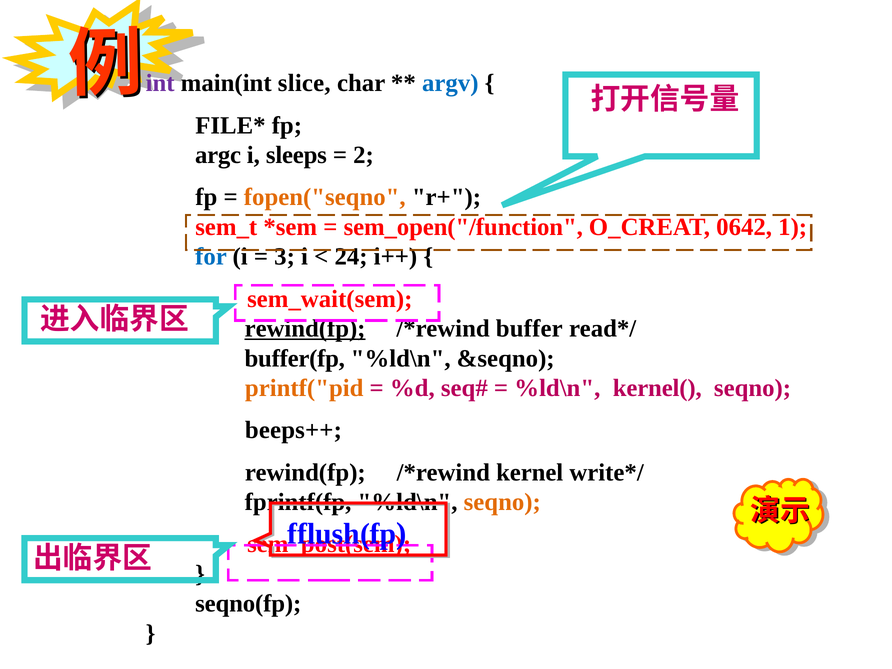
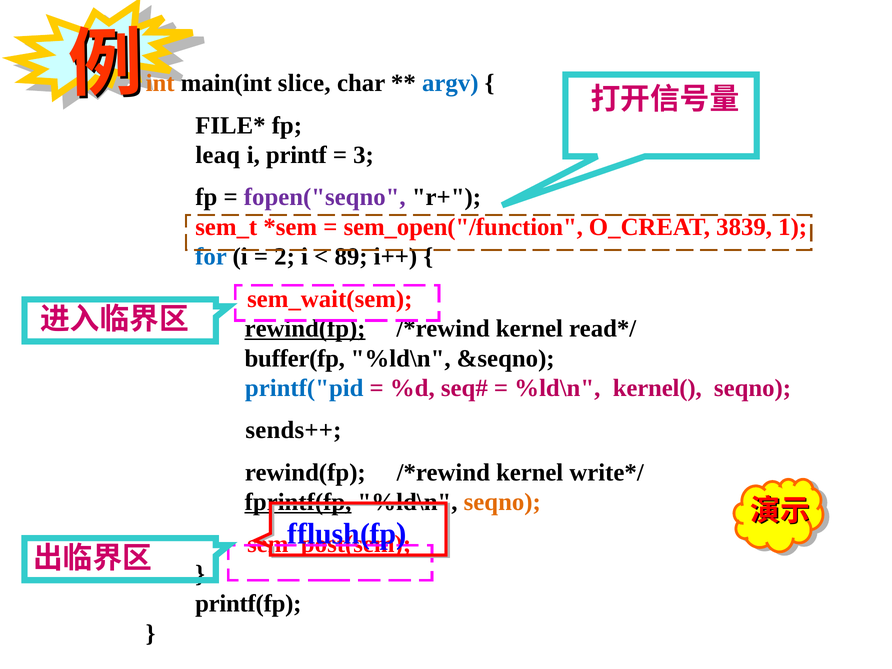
int colour: purple -> orange (160, 83)
argc: argc -> leaq (218, 155)
sleeps: sleeps -> printf (296, 155)
2: 2 -> 3 (364, 155)
fopen("seqno colour: orange -> purple (325, 197)
0642: 0642 -> 3839 (744, 227)
3: 3 -> 2 (285, 257)
24: 24 -> 89 (351, 257)
buffer: buffer -> kernel (529, 329)
printf("pid colour: orange -> blue (304, 388)
beeps++: beeps++ -> sends++ (293, 430)
fprintf(fp underline: none -> present (298, 502)
seqno(fp: seqno(fp -> printf(fp (248, 604)
